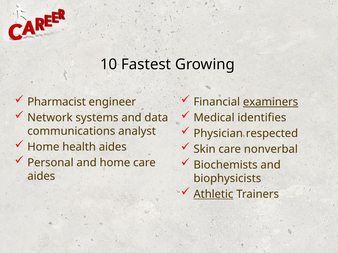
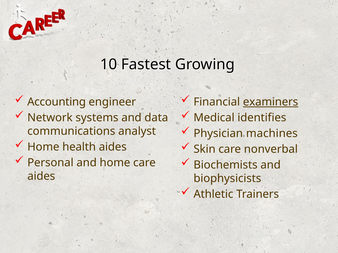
Pharmacist: Pharmacist -> Accounting (57, 102)
respected: respected -> machines (272, 134)
Athletic underline: present -> none (213, 195)
